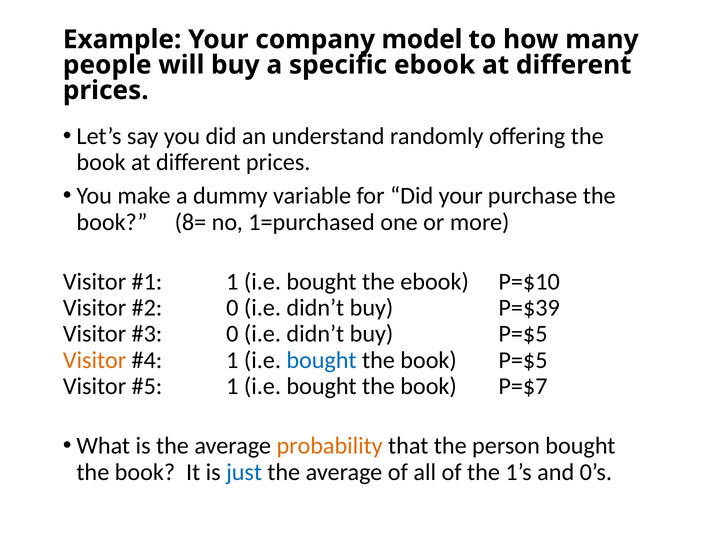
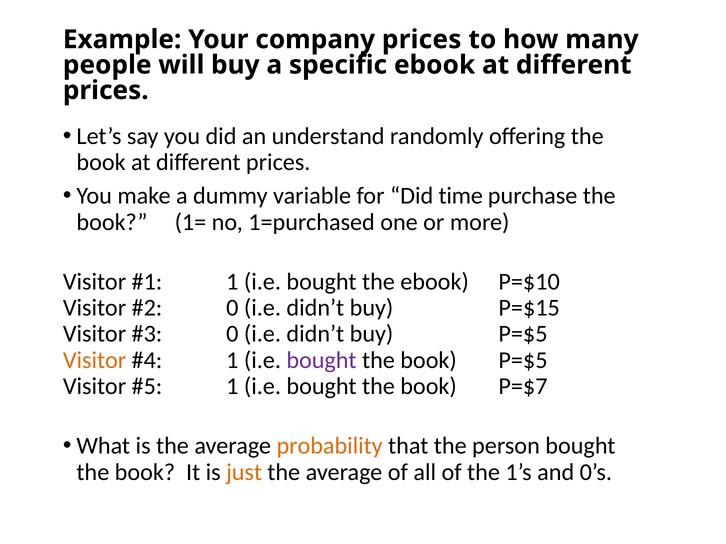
company model: model -> prices (422, 40)
Did your: your -> time (461, 196)
8=: 8= -> 1= (190, 222)
P=$39: P=$39 -> P=$15 (529, 308)
bought colour: blue -> purple (322, 360)
just colour: blue -> orange (244, 473)
